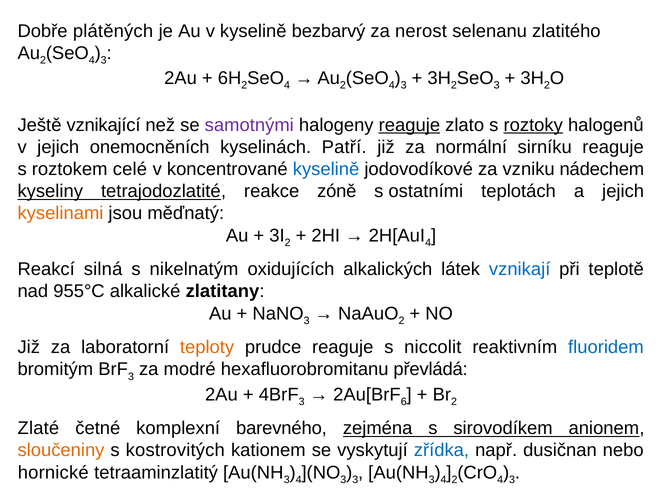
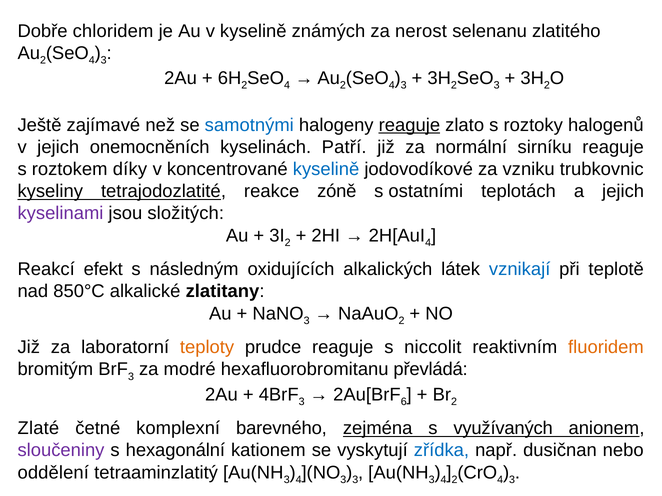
plátěných: plátěných -> chloridem (113, 31)
bezbarvý: bezbarvý -> známých (328, 31)
vznikající: vznikající -> zajímavé (103, 125)
samotnými colour: purple -> blue (249, 125)
roztoky underline: present -> none (533, 125)
celé: celé -> díky (130, 169)
nádechem: nádechem -> trubkovnic (602, 169)
kyselinami colour: orange -> purple (60, 214)
měďnatý: měďnatý -> složitých (186, 214)
silná: silná -> efekt (103, 270)
nikelnatým: nikelnatým -> následným (194, 270)
955°C: 955°C -> 850°C (79, 292)
fluoridem colour: blue -> orange (606, 348)
sirovodíkem: sirovodíkem -> využívaných (503, 429)
sloučeniny colour: orange -> purple (61, 451)
kostrovitých: kostrovitých -> hexagonální (175, 451)
hornické: hornické -> oddělení (53, 473)
